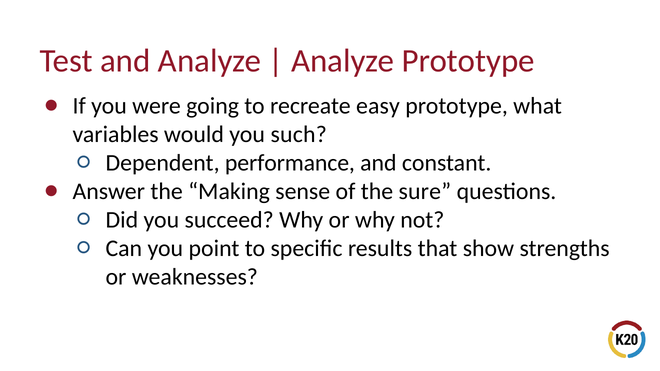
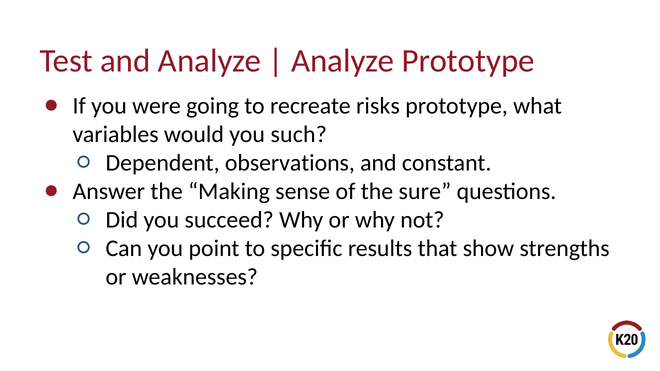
easy: easy -> risks (378, 106)
performance: performance -> observations (290, 163)
